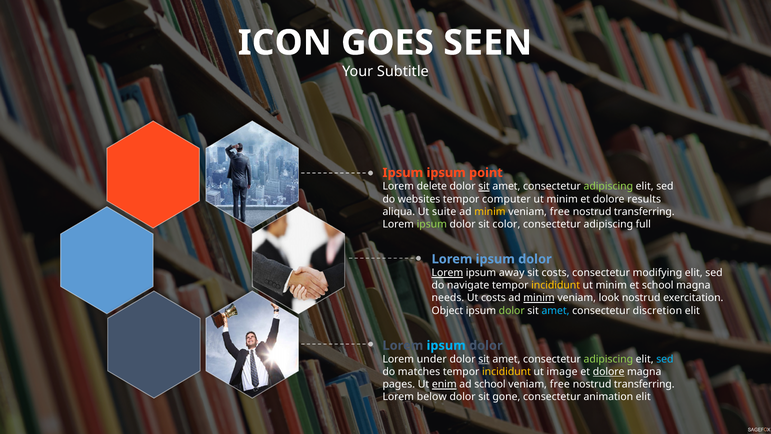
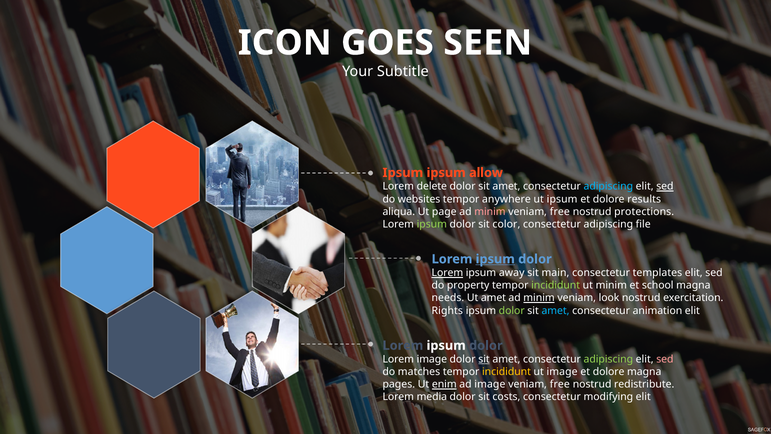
point: point -> allow (486, 173)
sit underline: present -> none (484, 186)
adipiscing colour: light green -> light blue (608, 186)
sed underline: none -> present (665, 186)
computer: computer -> anywhere (506, 199)
minim: minim -> ipsum (562, 199)
suite: suite -> page (444, 211)
minim colour: yellow -> pink (490, 211)
transferring: transferring -> protections (644, 211)
full: full -> file (643, 224)
ipsum underline: none -> present (495, 259)
sit costs: costs -> main (555, 273)
modifying: modifying -> templates (657, 273)
navigate: navigate -> property (468, 285)
incididunt colour: yellow -> light green (556, 285)
Ut costs: costs -> amet (493, 298)
Object: Object -> Rights (447, 310)
discretion: discretion -> animation (657, 310)
ipsum colour: light blue -> white (446, 345)
Lorem under: under -> image (432, 359)
sed colour: light blue -> pink (665, 359)
dolore underline: present -> none (609, 372)
ad school: school -> image (490, 384)
transferring: transferring -> redistribute (644, 384)
below: below -> media (432, 397)
gone: gone -> costs (506, 397)
animation: animation -> modifying (608, 397)
